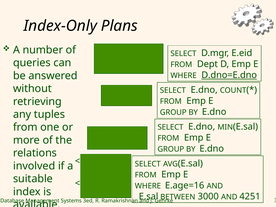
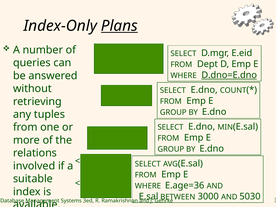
Plans underline: none -> present (119, 26)
E.age=16: E.age=16 -> E.age=36 (185, 185)
4251: 4251 -> 5030 (250, 196)
